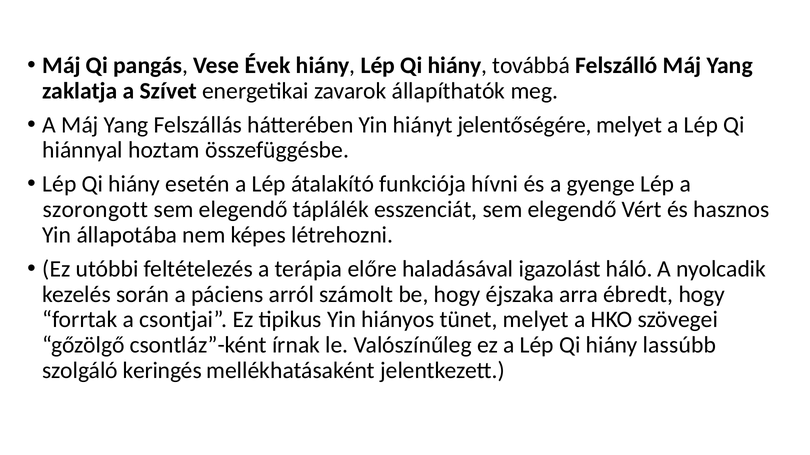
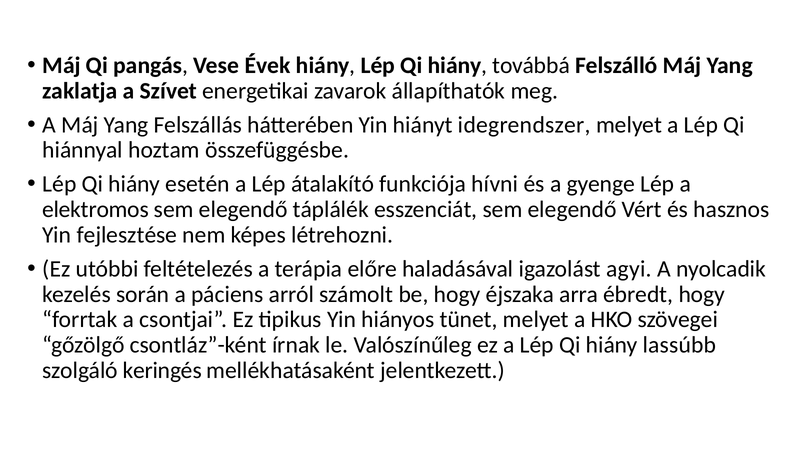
jelentőségére: jelentőségére -> idegrendszer (524, 125)
szorongott: szorongott -> elektromos (96, 210)
állapotába: állapotába -> fejlesztése (127, 235)
háló: háló -> agyi (629, 269)
